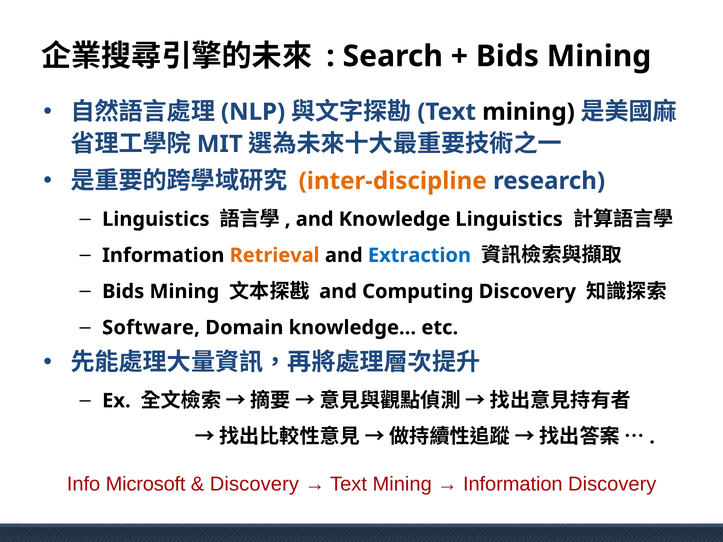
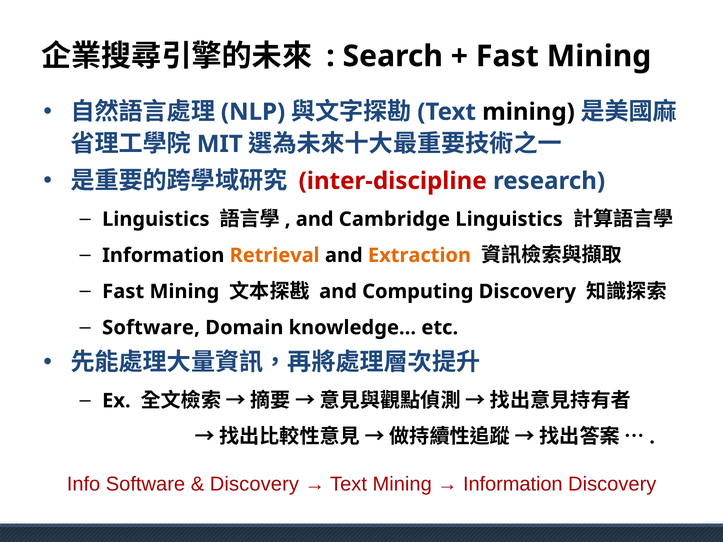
Bids: Bids -> Fast (507, 56)
inter-discipline colour: orange -> red (393, 181)
Knowledge: Knowledge -> Cambridge (394, 219)
Extraction colour: blue -> orange (419, 255)
Bids: Bids -> Fast (123, 292)
Info Microsoft: Microsoft -> Software (145, 484)
